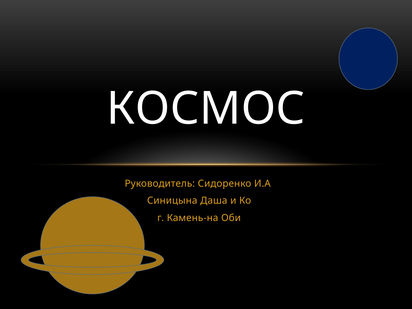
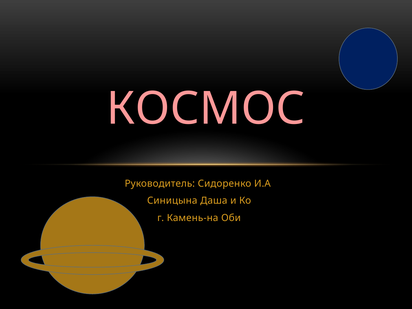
КОСМОС colour: white -> pink (206, 109)
